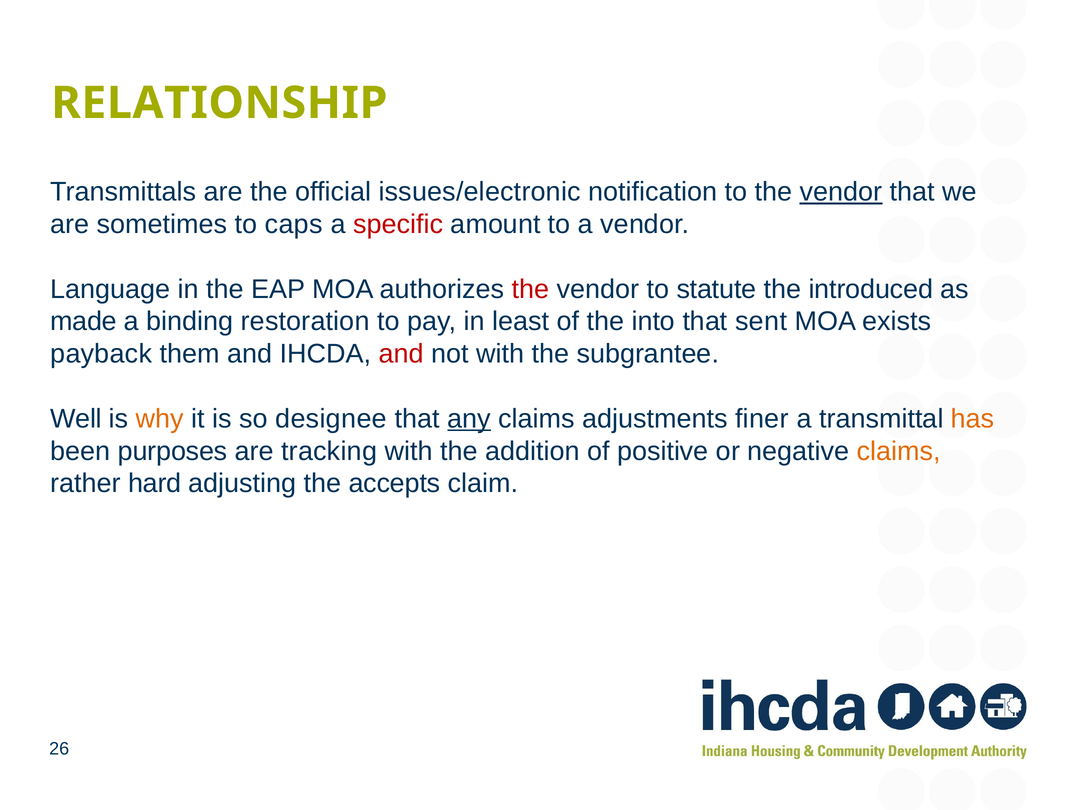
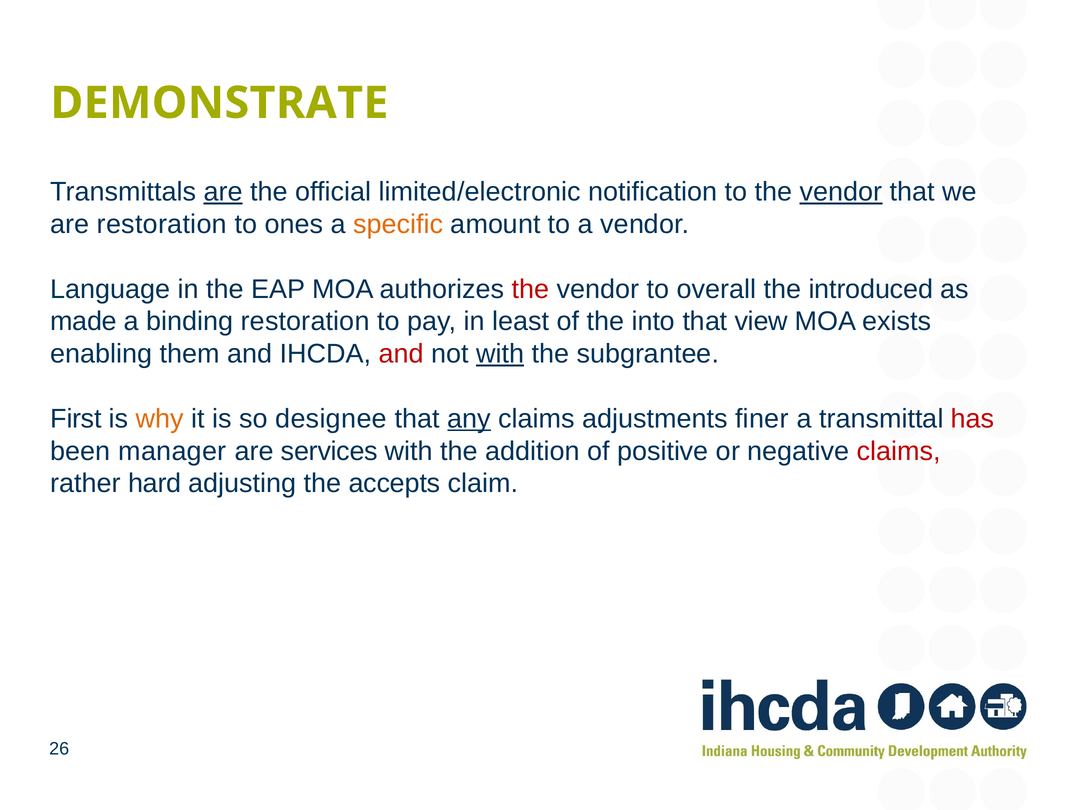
RELATIONSHIP: RELATIONSHIP -> DEMONSTRATE (219, 103)
are underline: none -> present (223, 192)
issues/electronic: issues/electronic -> limited/electronic (480, 192)
are sometimes: sometimes -> restoration (162, 224)
caps: caps -> ones (294, 224)
specific colour: red -> orange (398, 224)
statute: statute -> overall (716, 289)
sent: sent -> view (761, 322)
payback: payback -> enabling (101, 354)
with underline: none -> present (500, 354)
Well: Well -> First (76, 419)
has colour: orange -> red (973, 419)
purposes: purposes -> manager (172, 451)
tracking: tracking -> services (329, 451)
claims colour: orange -> red (899, 451)
